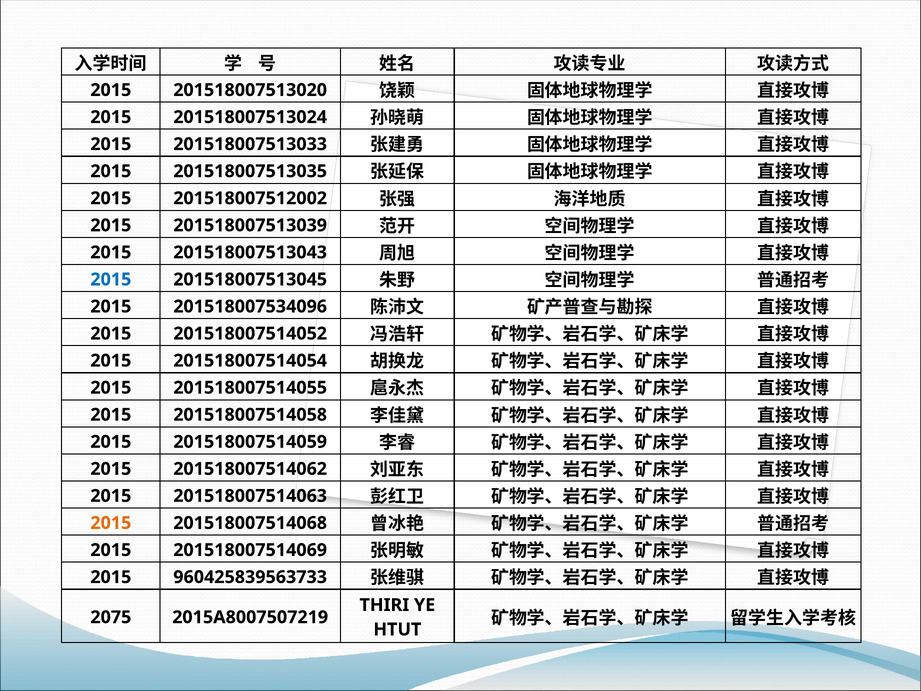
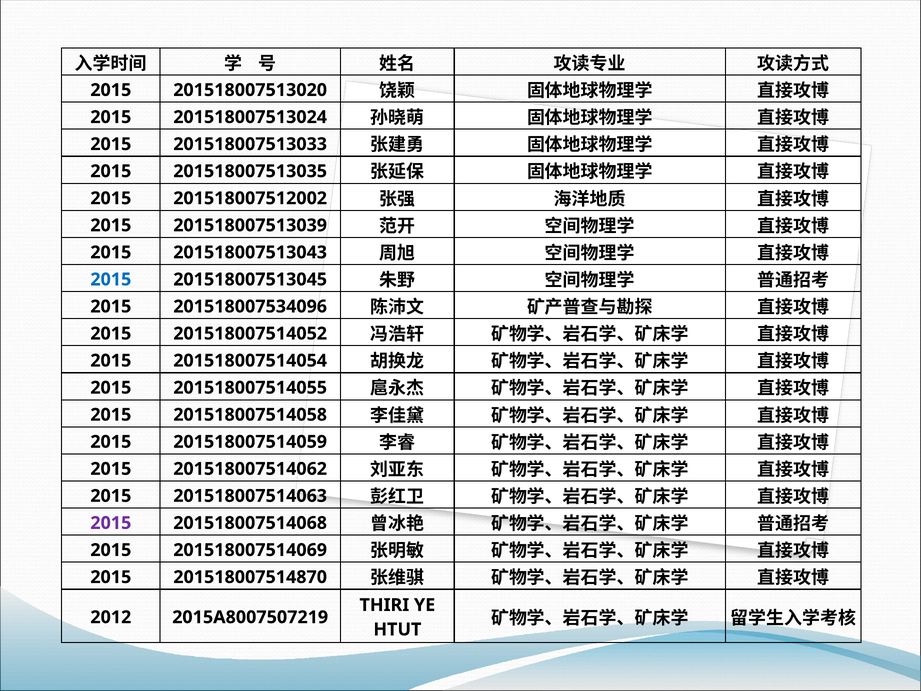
2015 colour: orange -> purple (111, 523)
960425839563733: 960425839563733 -> 201518007514870 (250, 577)
2075: 2075 -> 2012 (111, 617)
